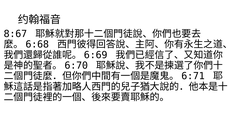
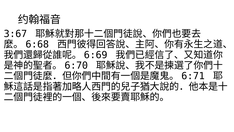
8:67: 8:67 -> 3:67 (15, 34)
